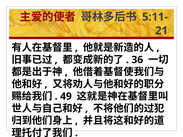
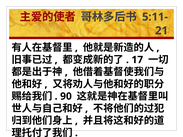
36: 36 -> 17 (137, 60)
49: 49 -> 90 (66, 96)
